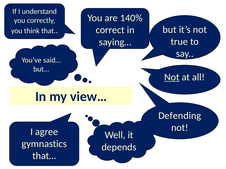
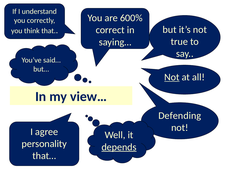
140%: 140% -> 600% (131, 18)
gymnastics: gymnastics -> personality (44, 144)
depends underline: none -> present (119, 147)
